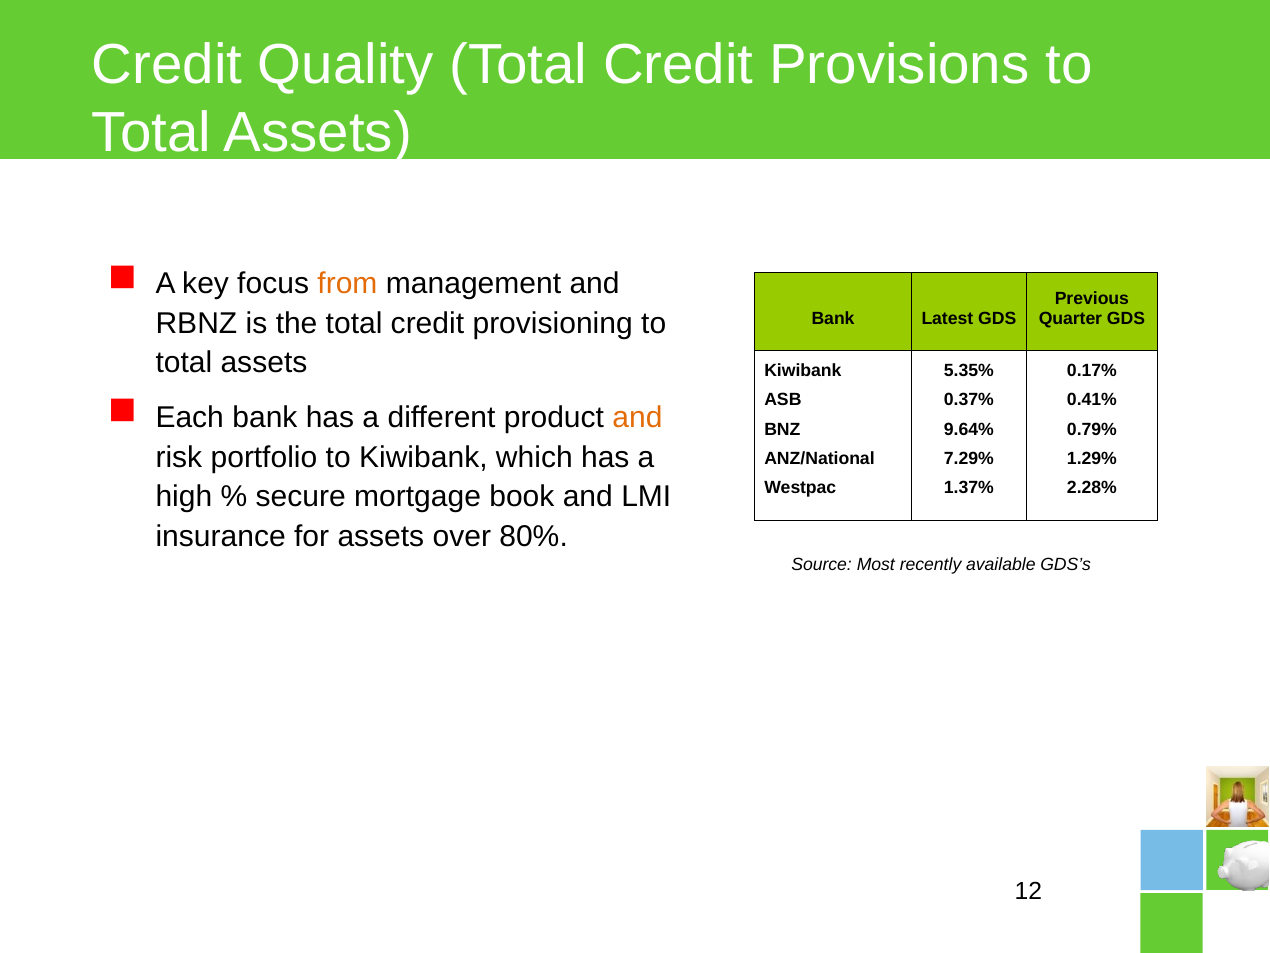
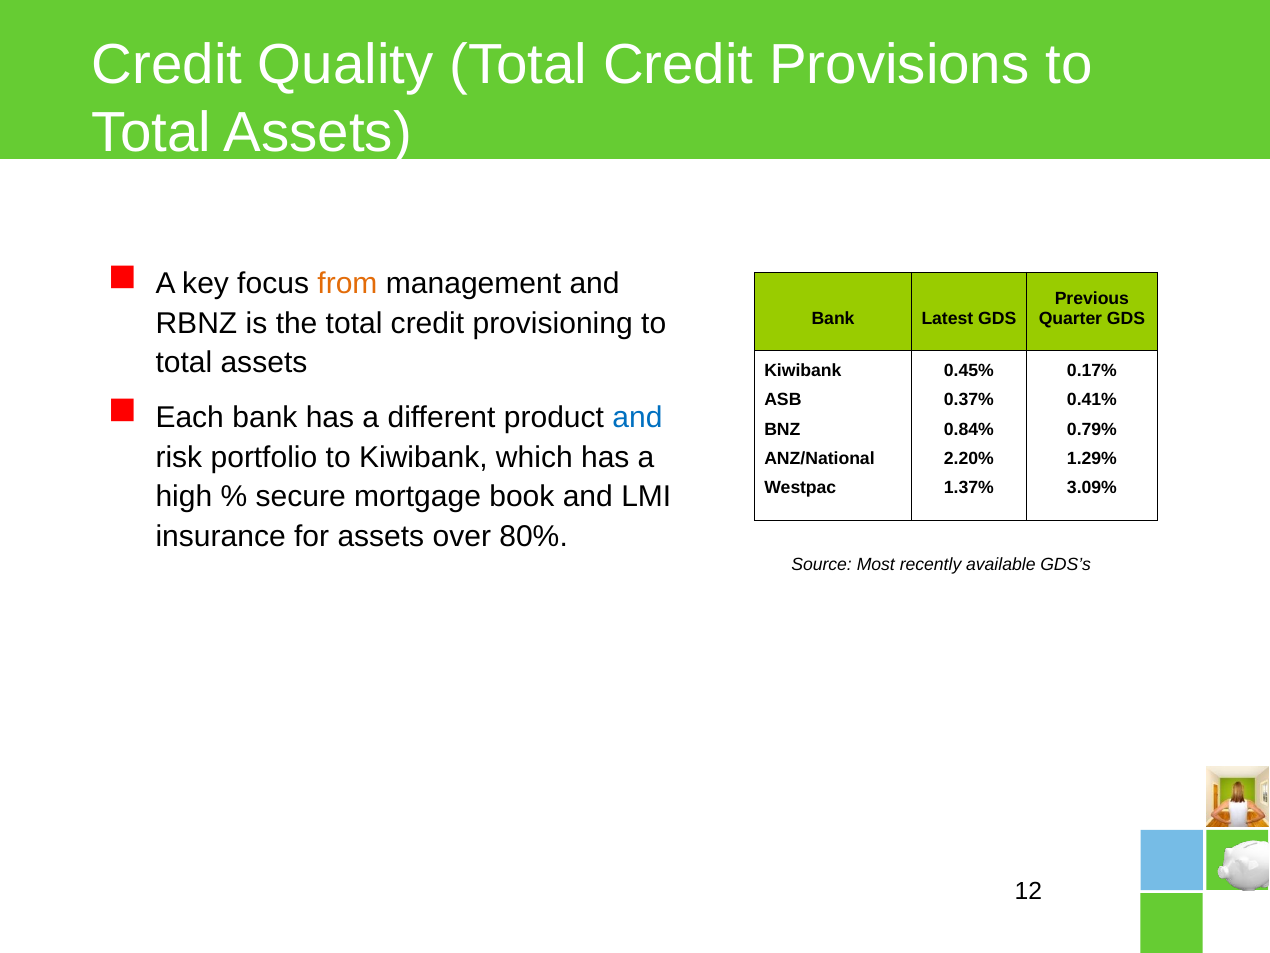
5.35%: 5.35% -> 0.45% (969, 370)
and colour: orange -> blue (637, 417)
9.64%: 9.64% -> 0.84% (969, 429)
7.29%: 7.29% -> 2.20% (969, 458)
2.28%: 2.28% -> 3.09% (1092, 488)
